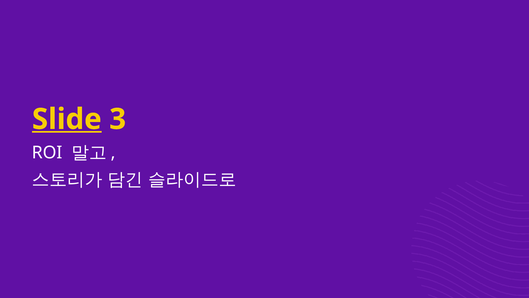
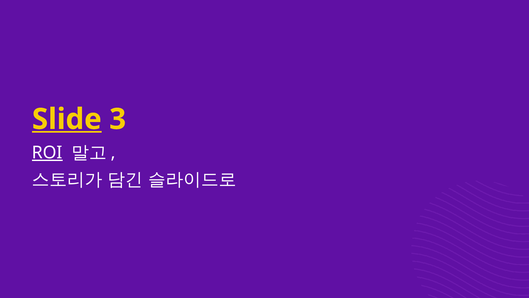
ROI underline: none -> present (47, 153)
